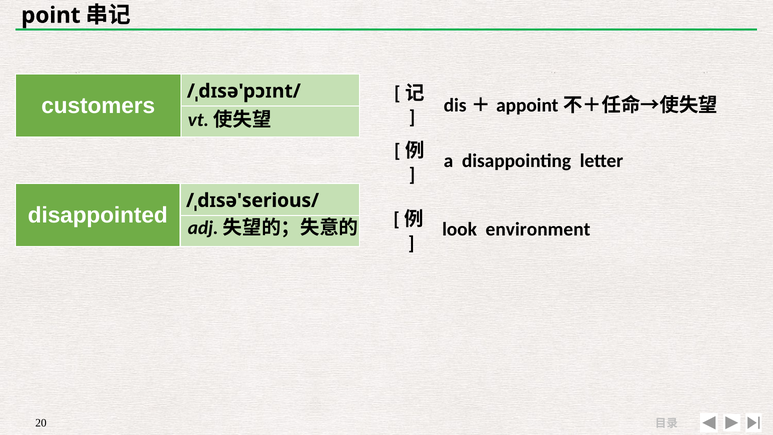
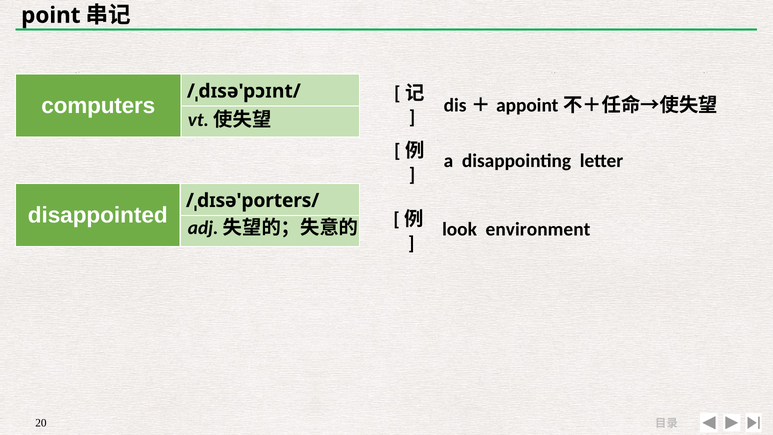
customers: customers -> computers (98, 106)
/ˌdɪsə'serious/: /ˌdɪsə'serious/ -> /ˌdɪsə'porters/ (253, 200)
